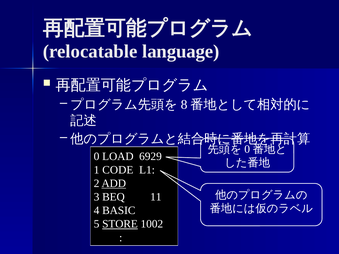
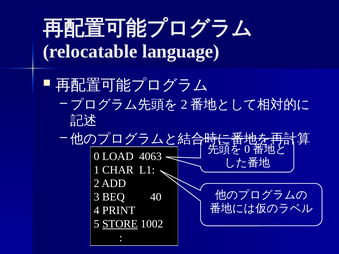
8: 8 -> 2 (184, 105)
6929: 6929 -> 4063 (150, 156)
CODE: CODE -> CHAR (118, 170)
ADD underline: present -> none (114, 184)
11: 11 -> 40 (156, 197)
BASIC: BASIC -> PRINT (119, 211)
